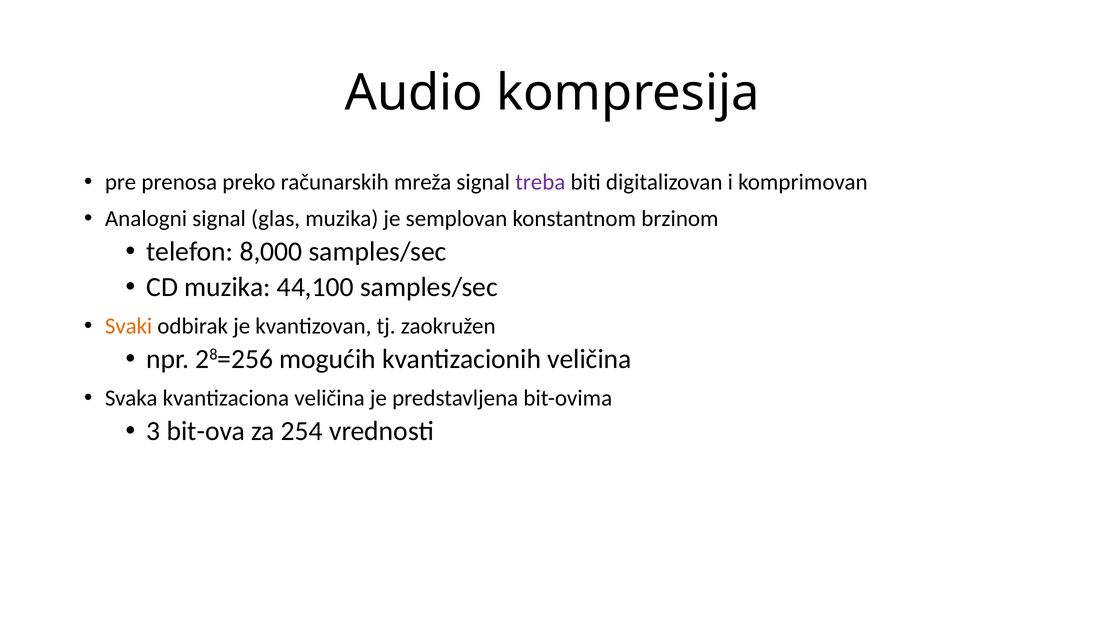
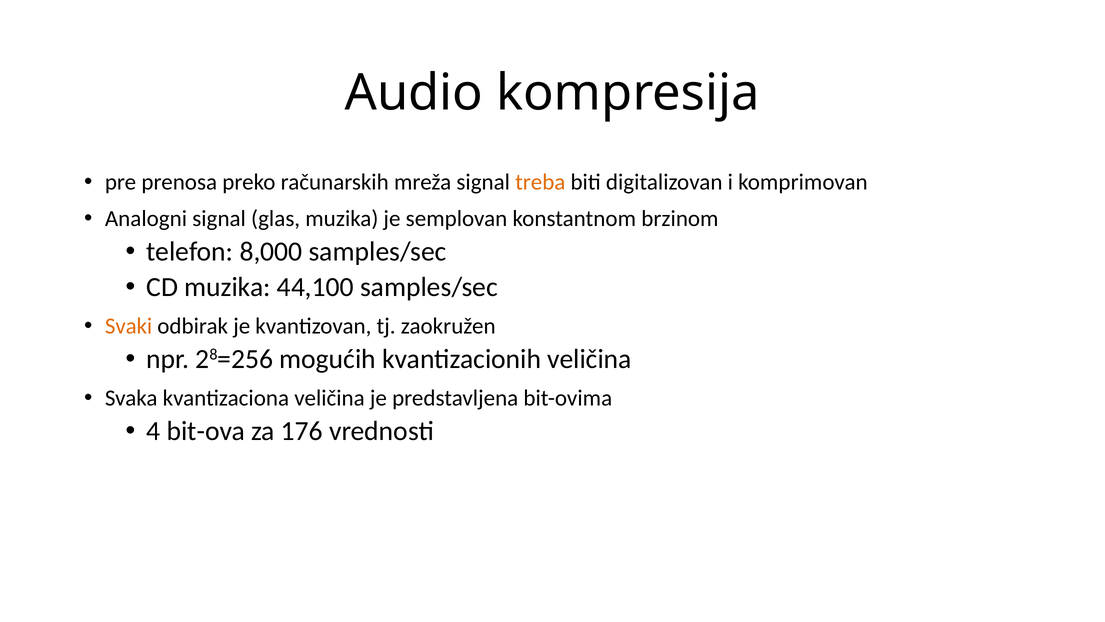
treba colour: purple -> orange (540, 182)
3: 3 -> 4 (153, 431)
254: 254 -> 176 (302, 431)
